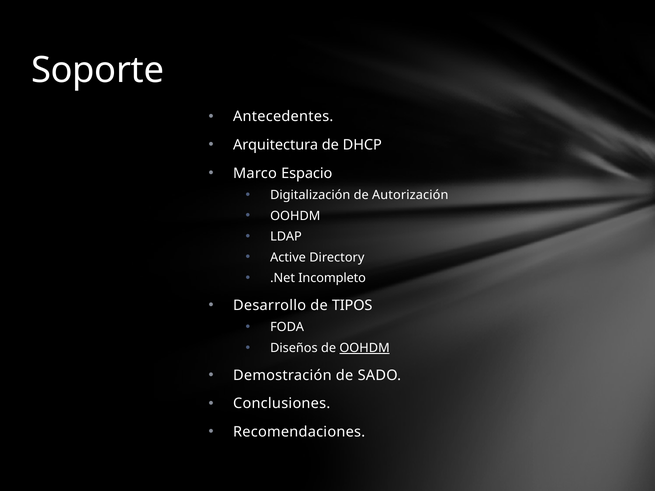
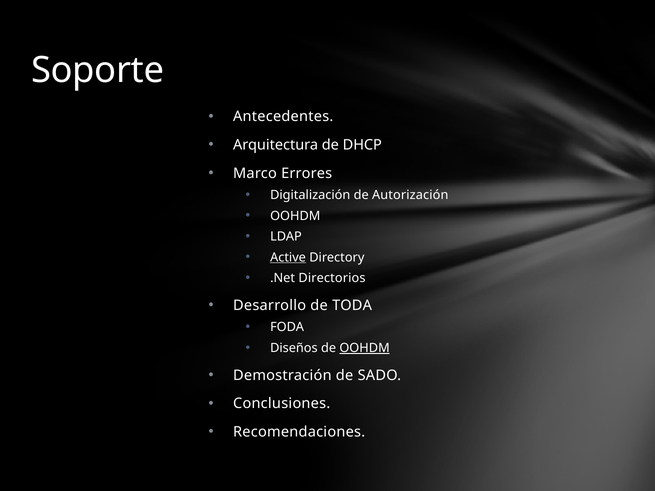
Espacio: Espacio -> Errores (307, 173)
Active underline: none -> present (288, 257)
Incompleto: Incompleto -> Directorios (332, 278)
TIPOS: TIPOS -> TODA (352, 306)
